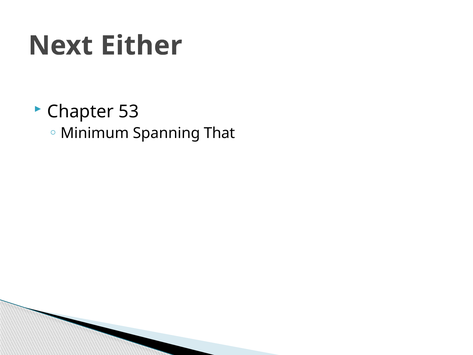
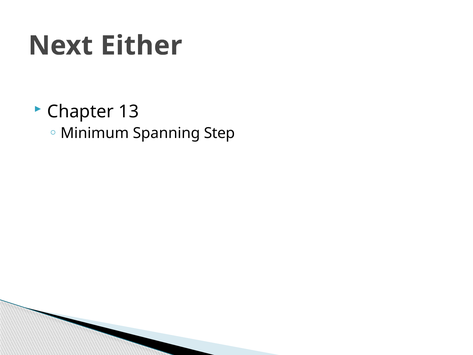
53: 53 -> 13 (129, 112)
That: That -> Step (219, 133)
